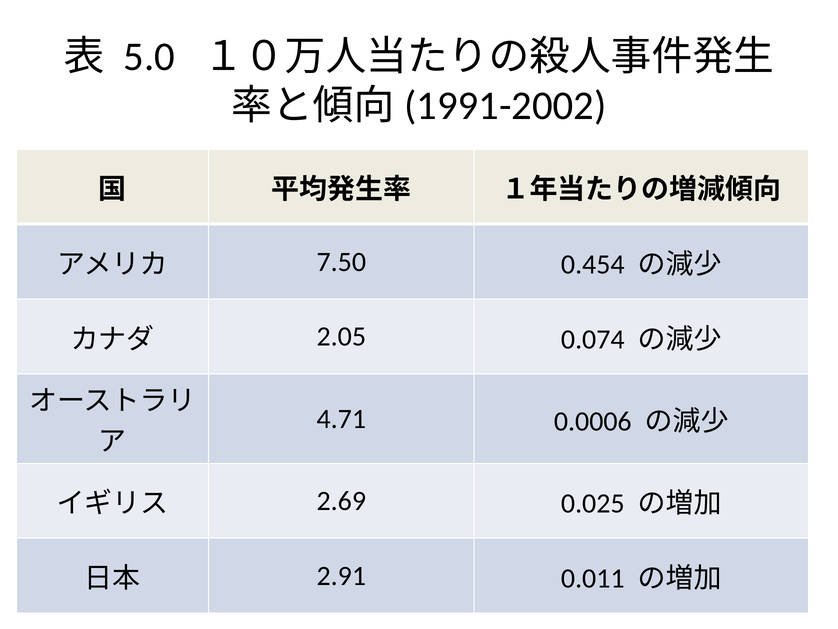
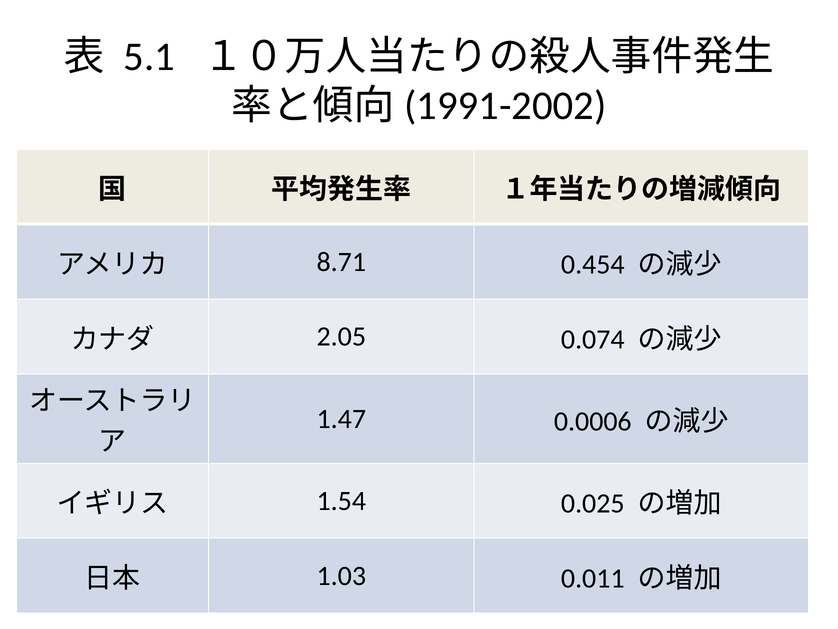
5.0: 5.0 -> 5.1 (149, 57)
7.50: 7.50 -> 8.71 (341, 262)
4.71: 4.71 -> 1.47 (341, 419)
2.69: 2.69 -> 1.54 (341, 501)
2.91: 2.91 -> 1.03 (341, 575)
